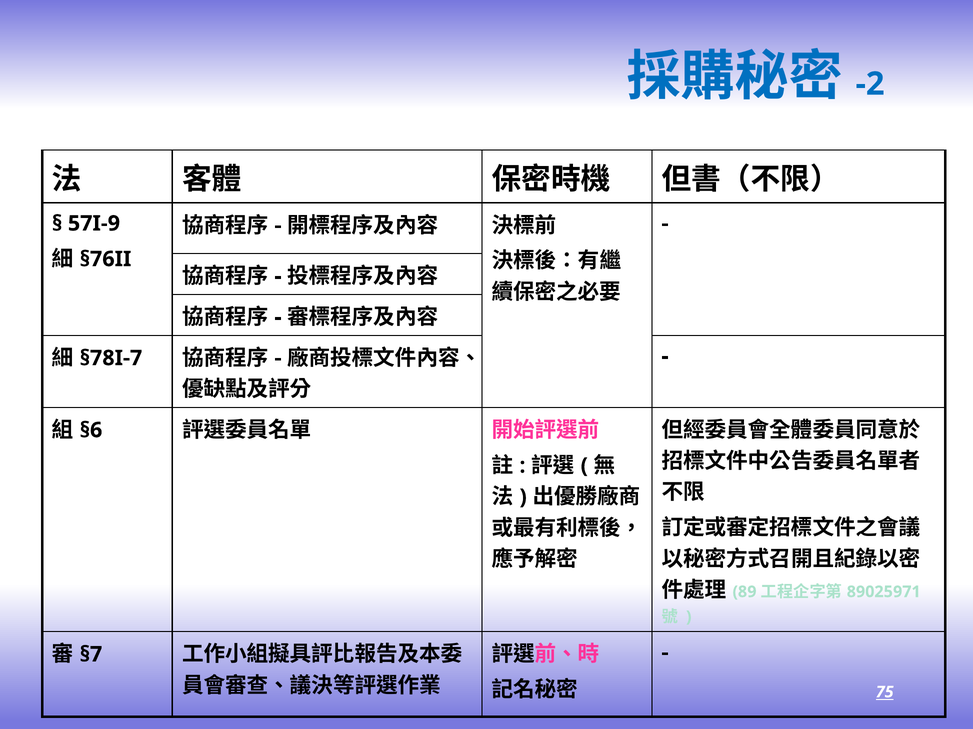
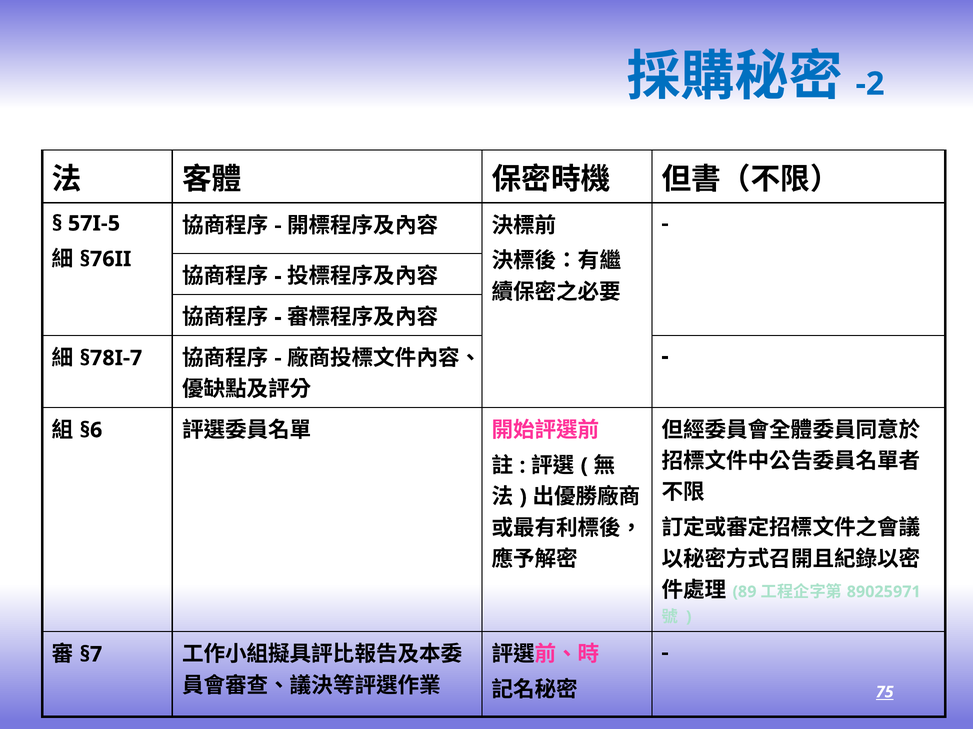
57I-9: 57I-9 -> 57I-5 (94, 224)
